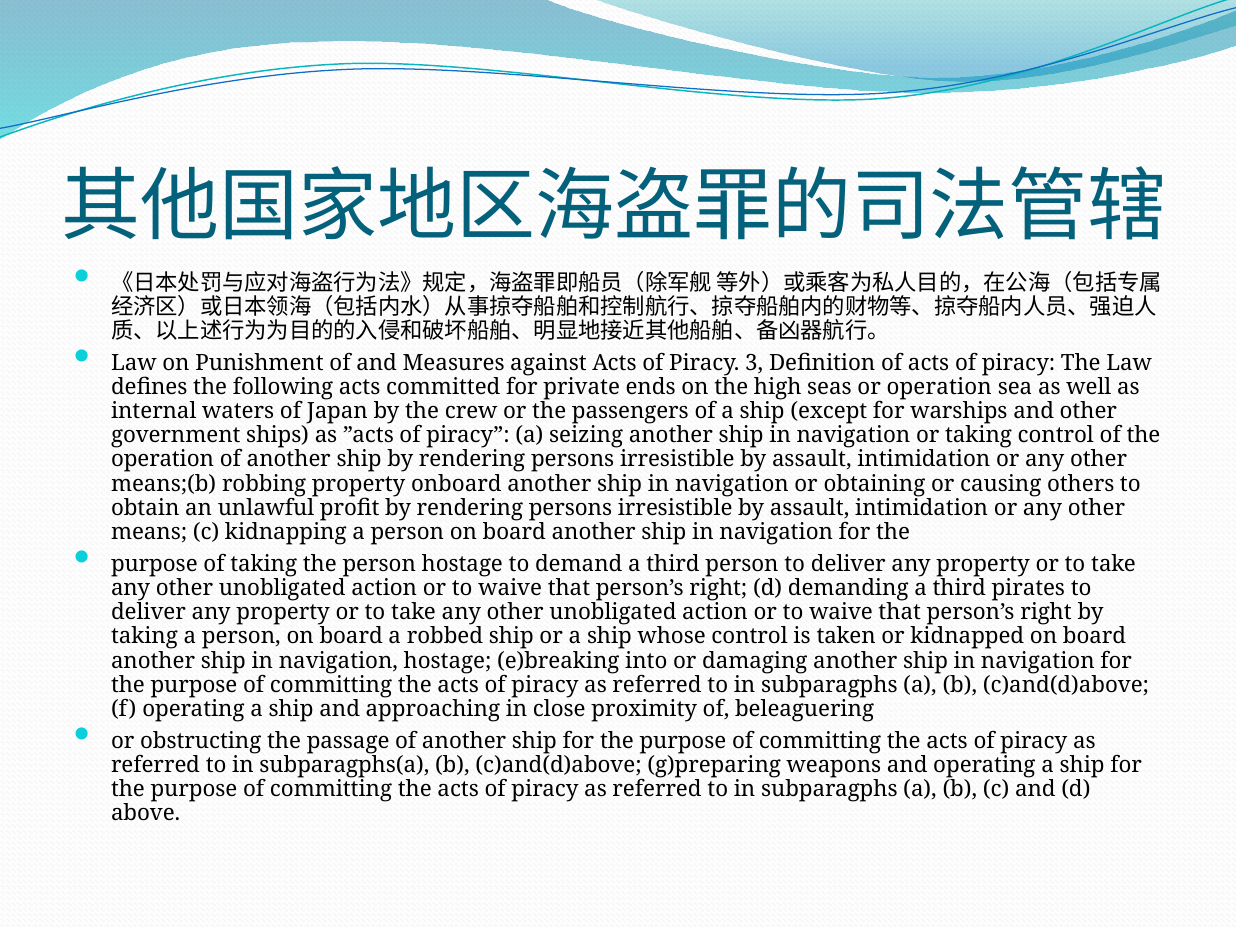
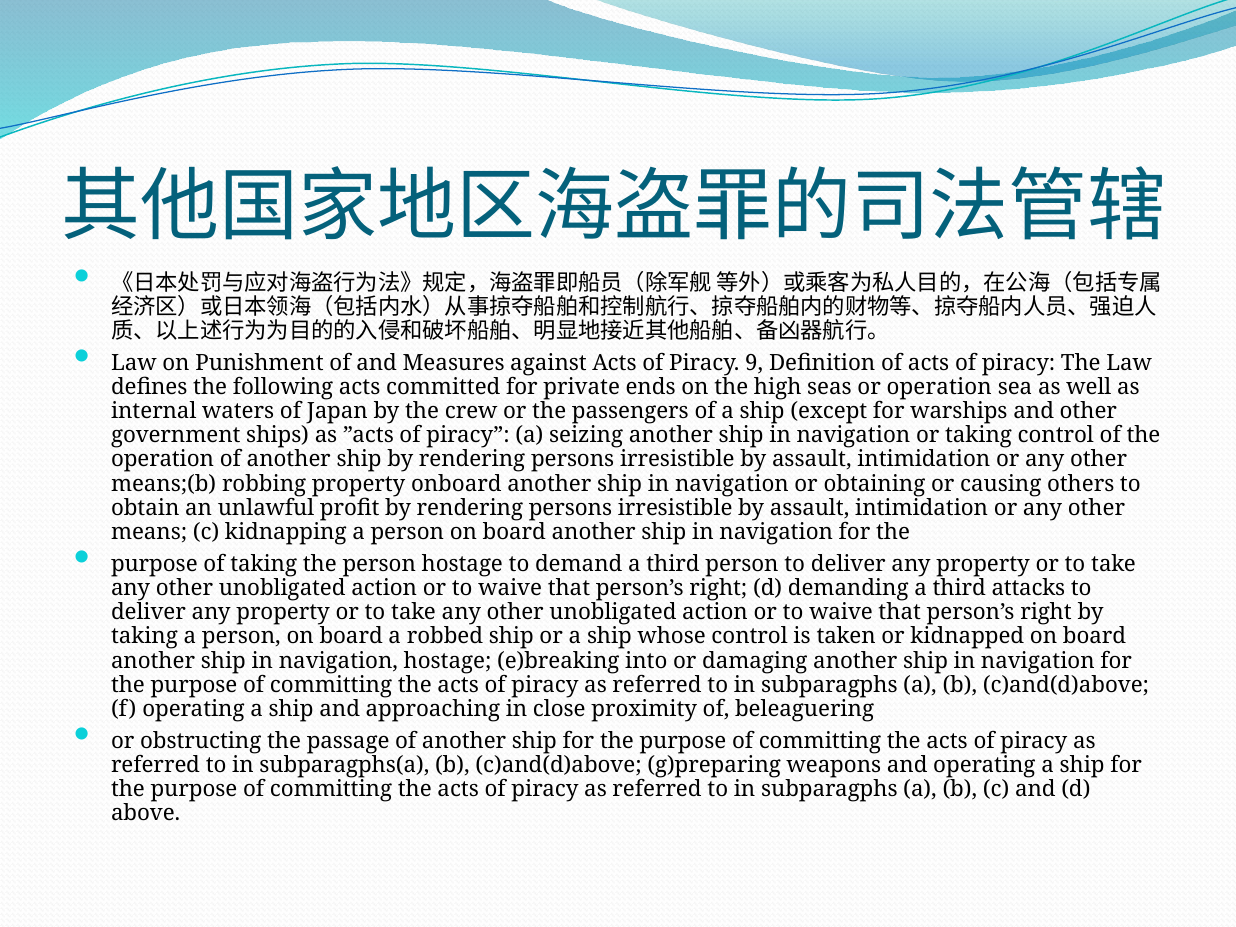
3: 3 -> 9 (754, 363)
pirates: pirates -> attacks (1028, 588)
